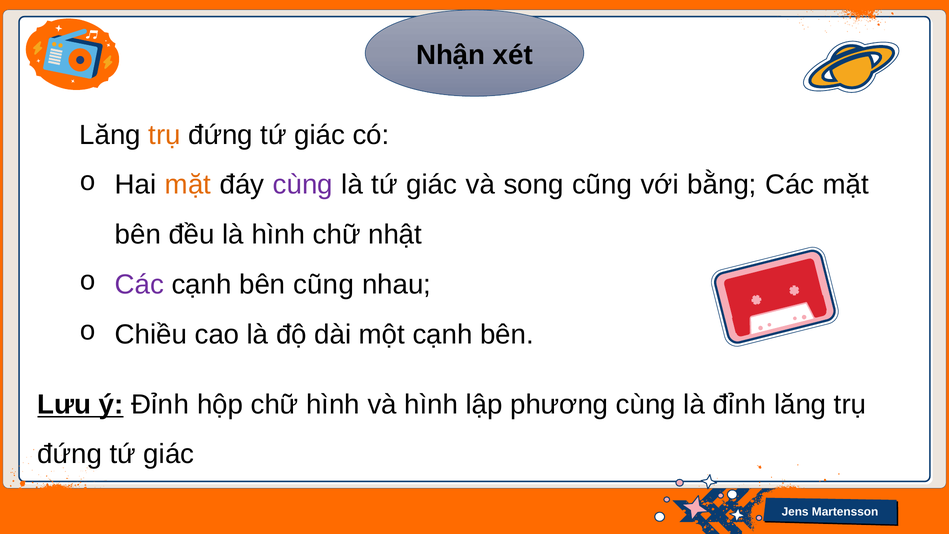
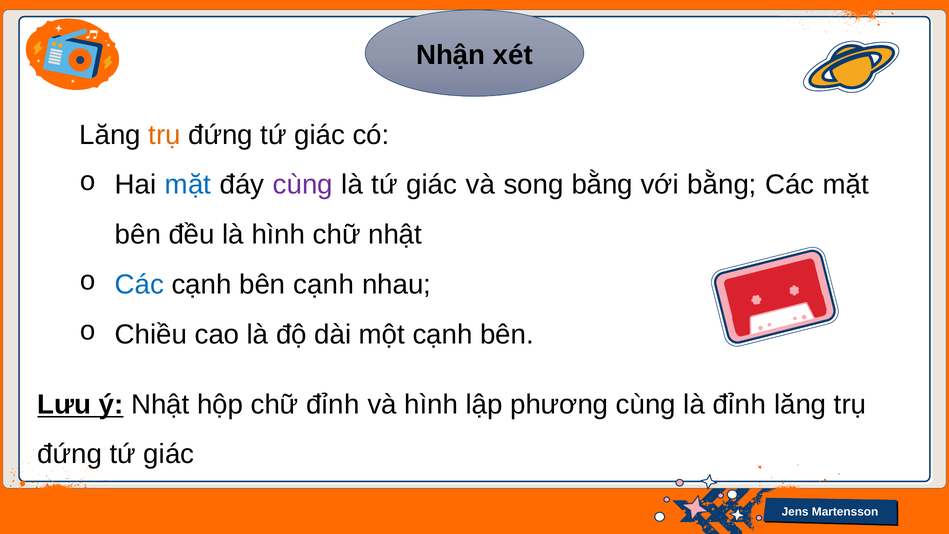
mặt colour: orange -> blue (188, 185)
song cũng: cũng -> bằng (602, 185)
Các colour: purple -> blue (139, 284)
bên cũng: cũng -> cạnh (324, 284)
ý Đỉnh: Đỉnh -> Nhật (160, 404)
chữ hình: hình -> đỉnh (333, 404)
